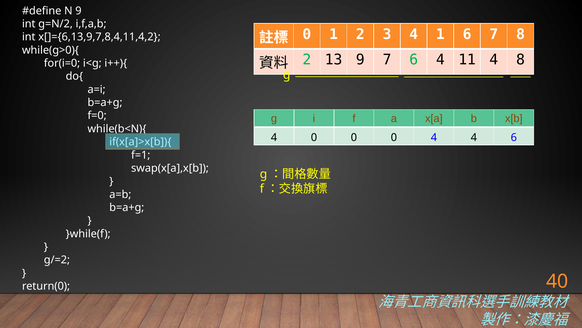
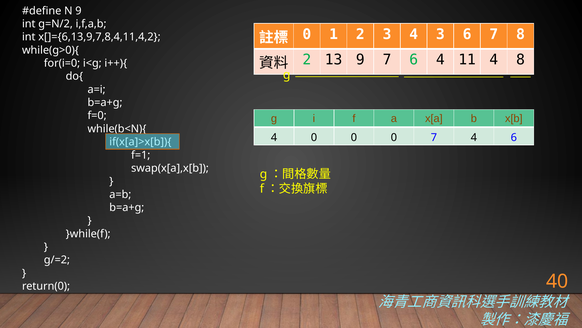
4 1: 1 -> 3 (440, 34)
0 4: 4 -> 7 (434, 137)
